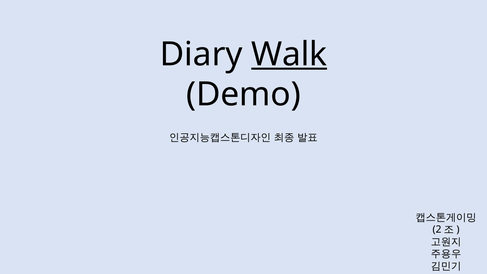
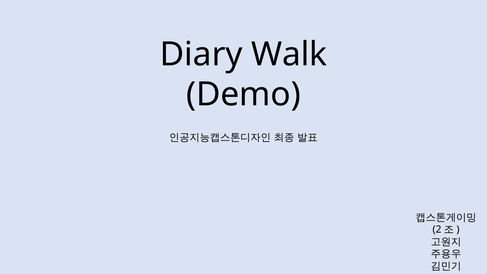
Walk underline: present -> none (289, 54)
